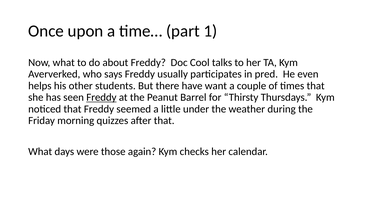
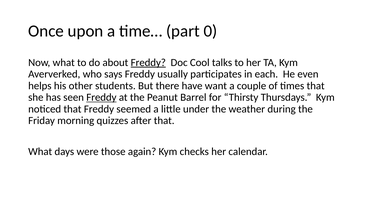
1: 1 -> 0 (211, 31)
Freddy underline: none -> present (148, 63)
pred: pred -> each (266, 74)
